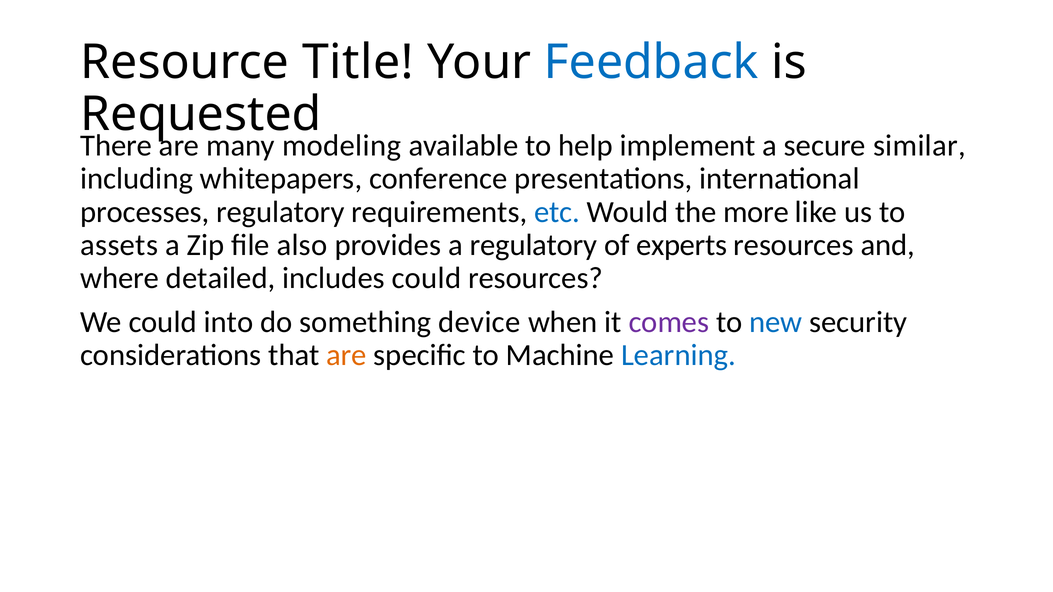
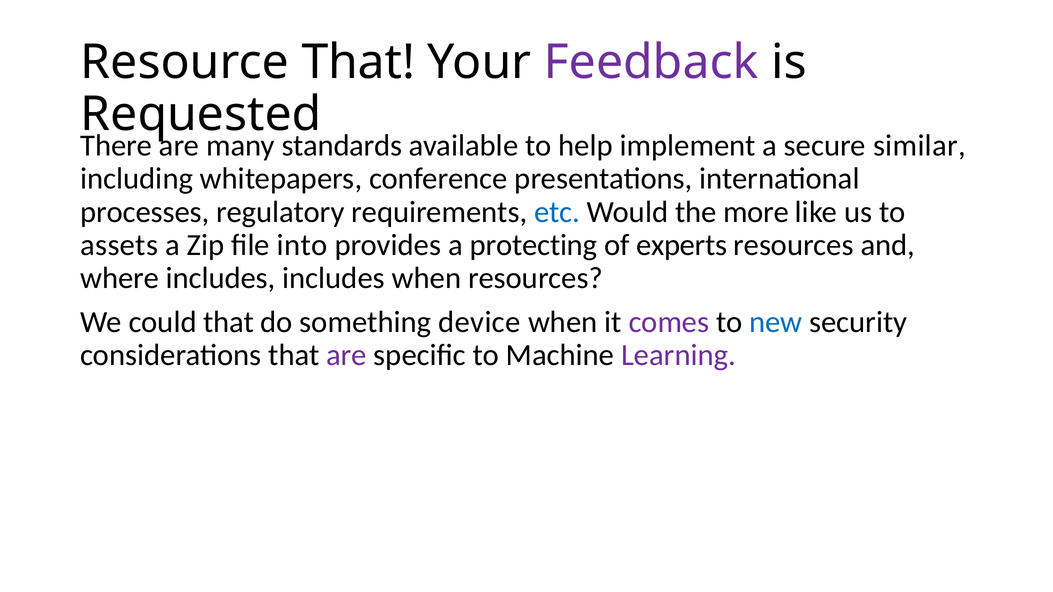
Resource Title: Title -> That (358, 62)
Feedback colour: blue -> purple (651, 62)
modeling: modeling -> standards (342, 146)
also: also -> into (302, 245)
a regulatory: regulatory -> protecting (534, 245)
where detailed: detailed -> includes (221, 278)
includes could: could -> when (426, 278)
could into: into -> that (229, 322)
are colour: orange -> purple (346, 355)
Learning colour: blue -> purple (679, 355)
